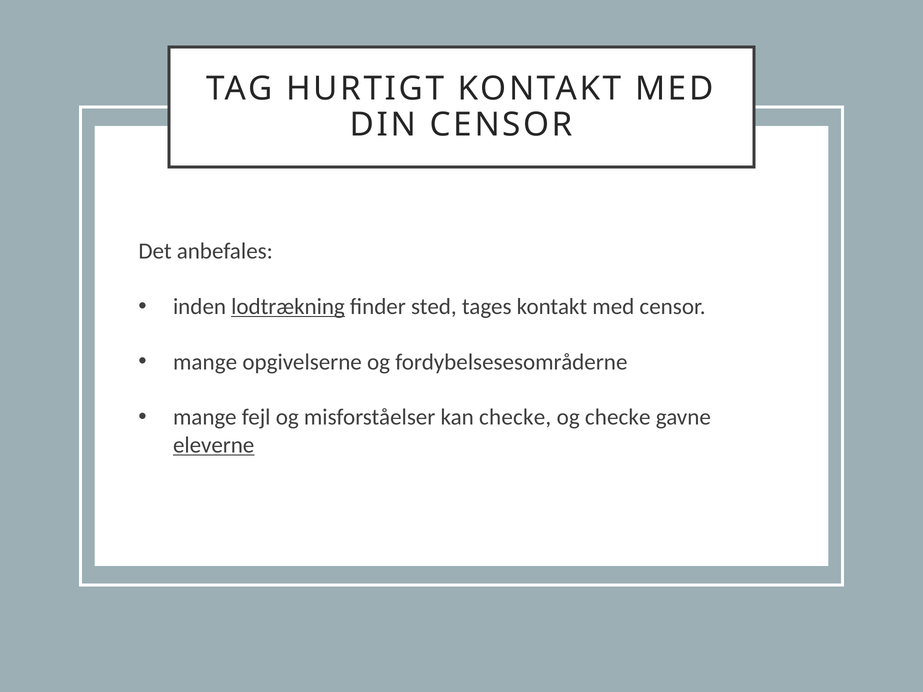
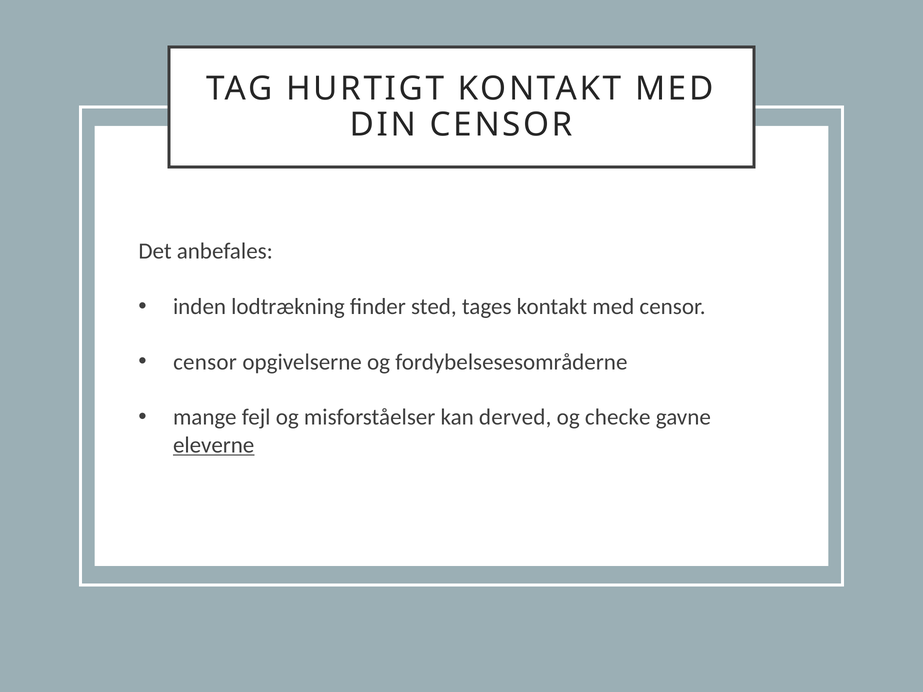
lodtrækning underline: present -> none (288, 307)
mange: mange -> censor (205, 362)
kan checke: checke -> derved (515, 418)
